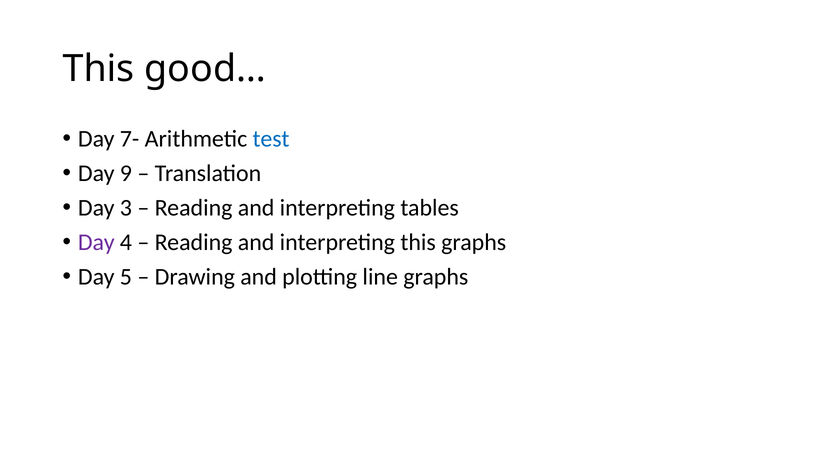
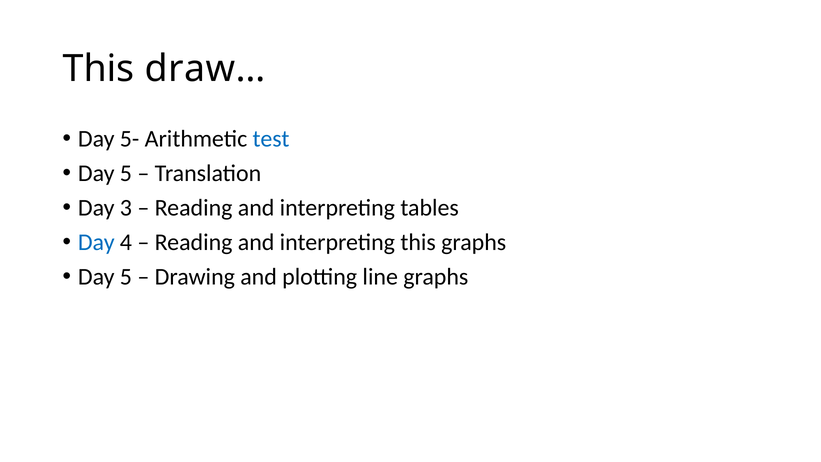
good…: good… -> draw… (205, 69)
7-: 7- -> 5- (130, 139)
9: 9 -> 5 (126, 173)
Day colour: purple -> blue (96, 242)
